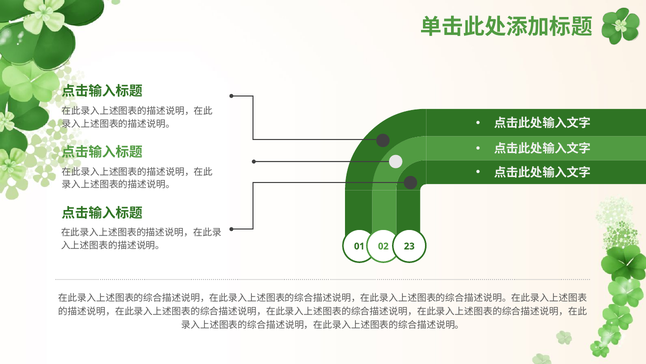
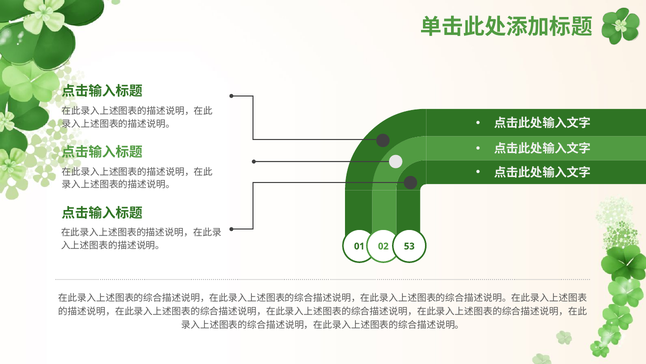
23: 23 -> 53 (409, 246)
